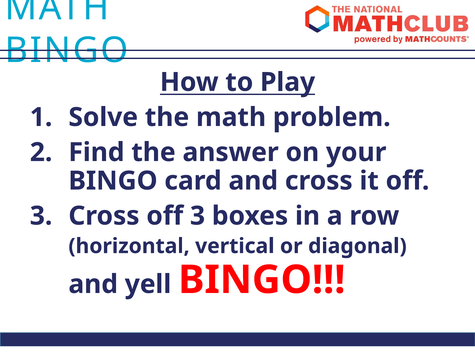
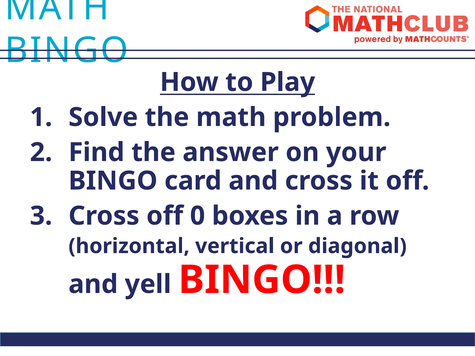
Cross off 3: 3 -> 0 (198, 216)
